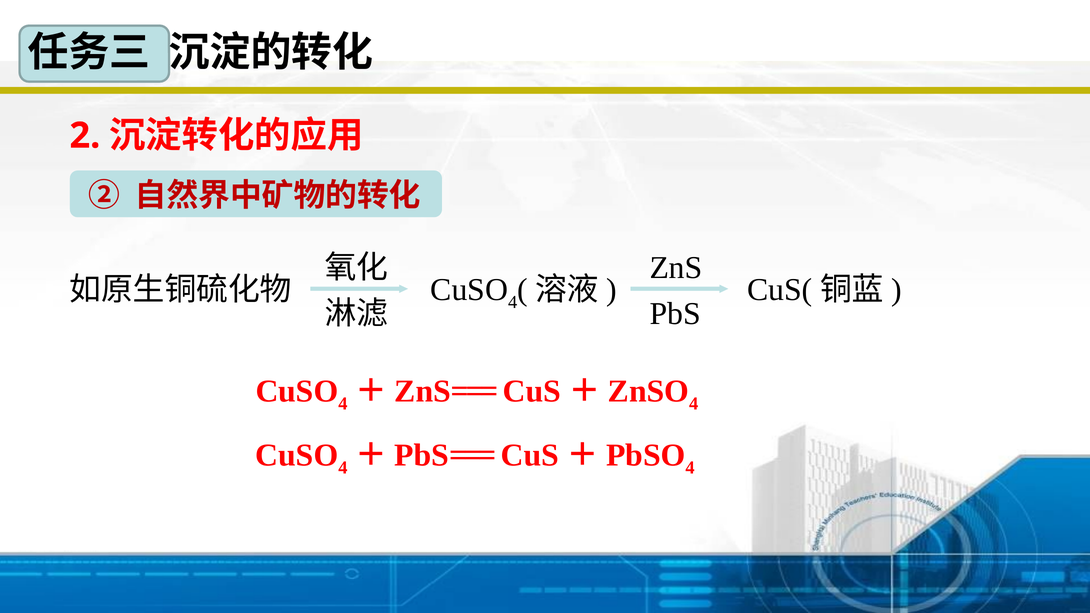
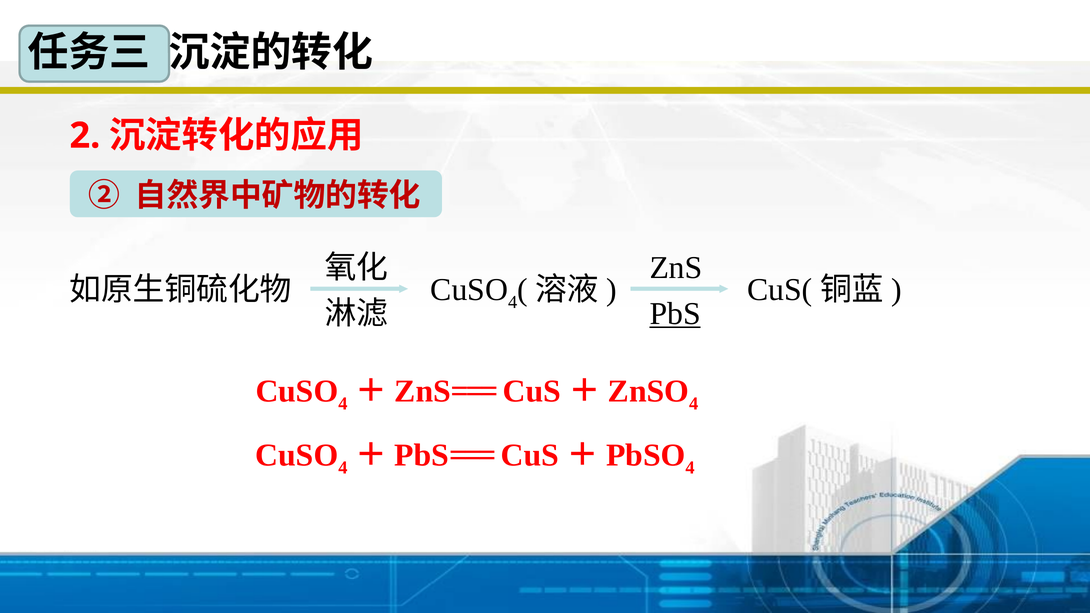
PbS underline: none -> present (675, 314)
